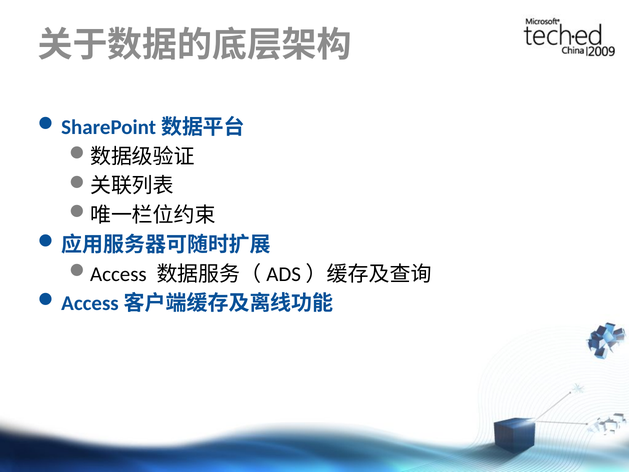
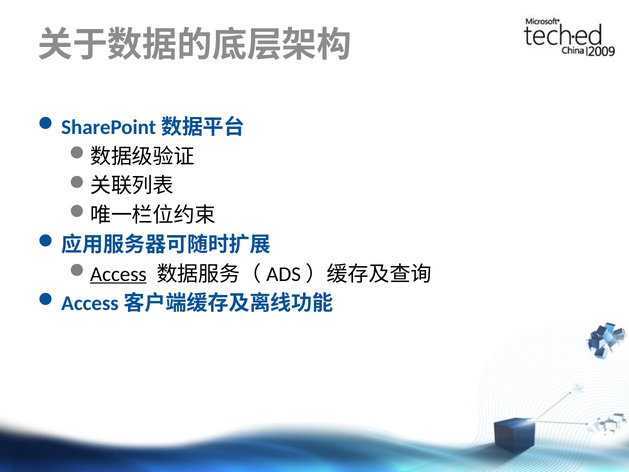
Access underline: none -> present (118, 274)
